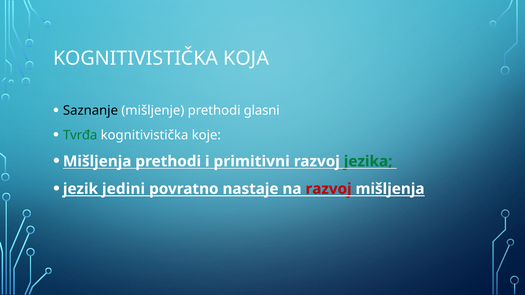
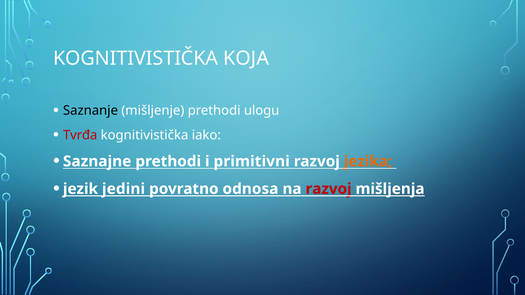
glasni: glasni -> ulogu (262, 111)
Tvrđa colour: green -> red (80, 135)
koje: koje -> iako (206, 135)
Mišljenja: Mišljenja -> Saznajne (97, 162)
jezika colour: green -> orange (368, 162)
nastaje: nastaje -> odnosa (250, 189)
